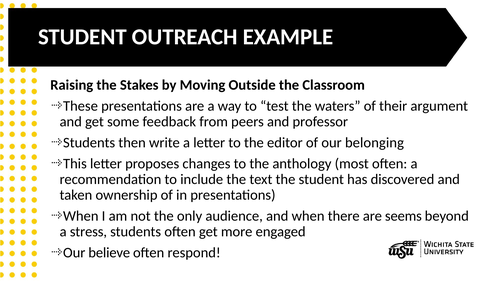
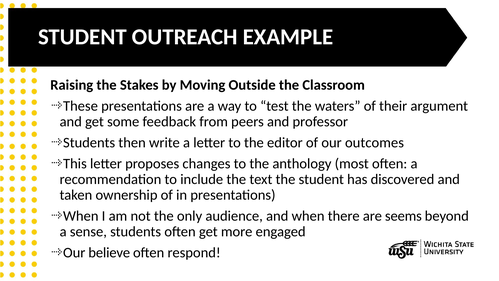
belonging: belonging -> outcomes (374, 143)
stress: stress -> sense (88, 232)
